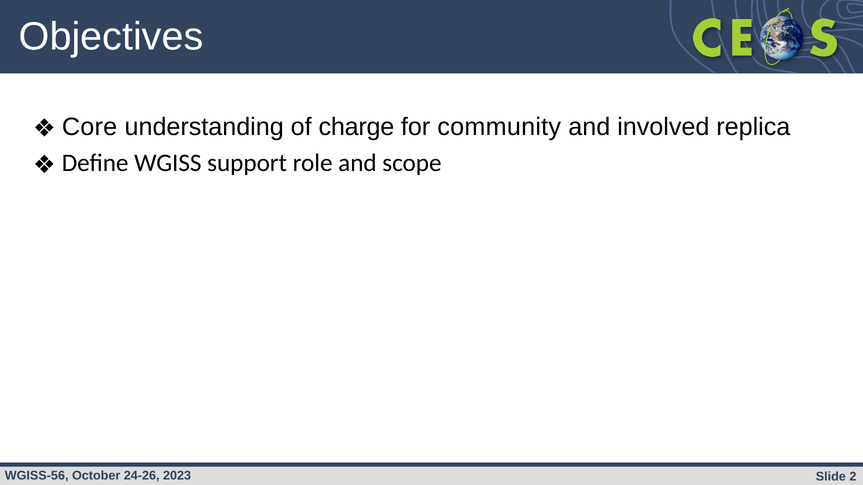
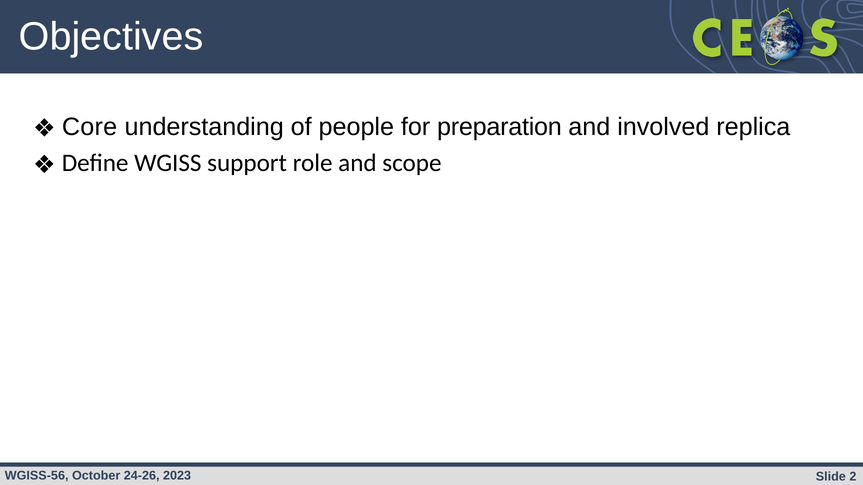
charge: charge -> people (356, 127)
community: community -> preparation (499, 127)
